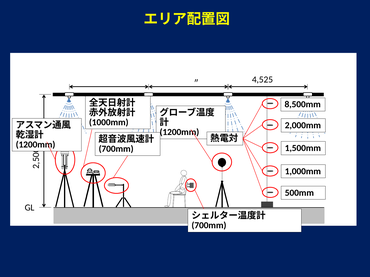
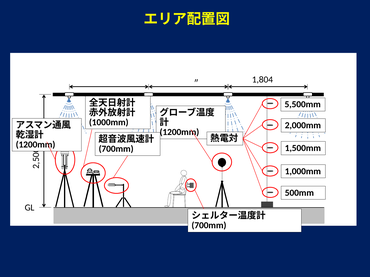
4,525: 4,525 -> 1,804 (262, 80)
8,500mm: 8,500mm -> 5,500mm (303, 105)
